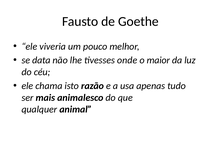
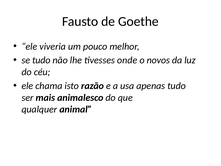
se data: data -> tudo (41, 60)
maior: maior -> novos (158, 60)
